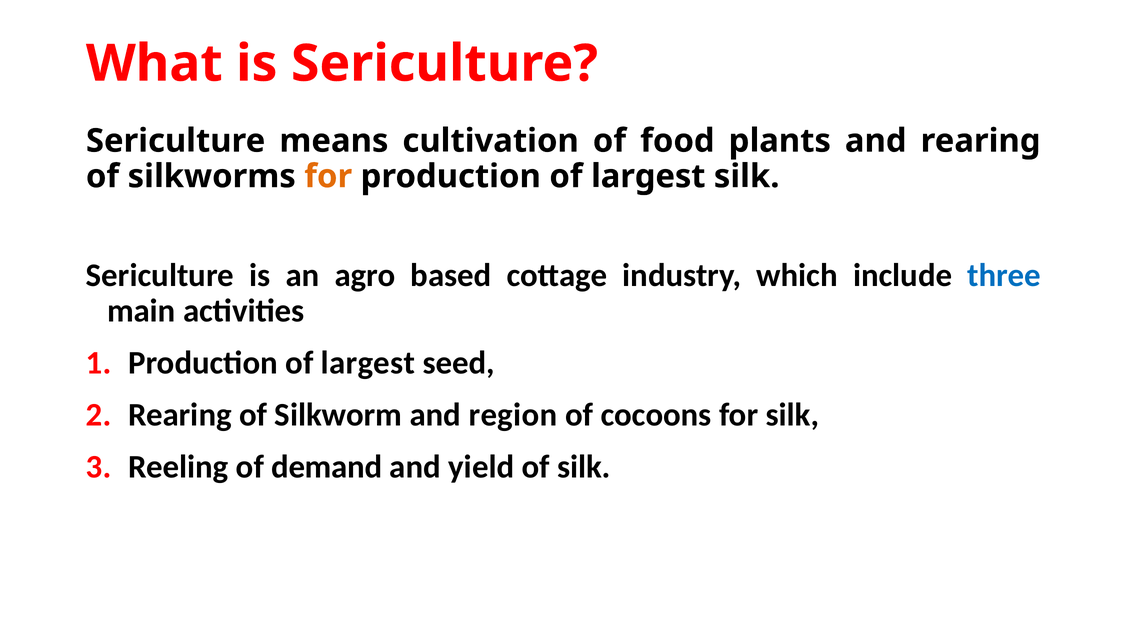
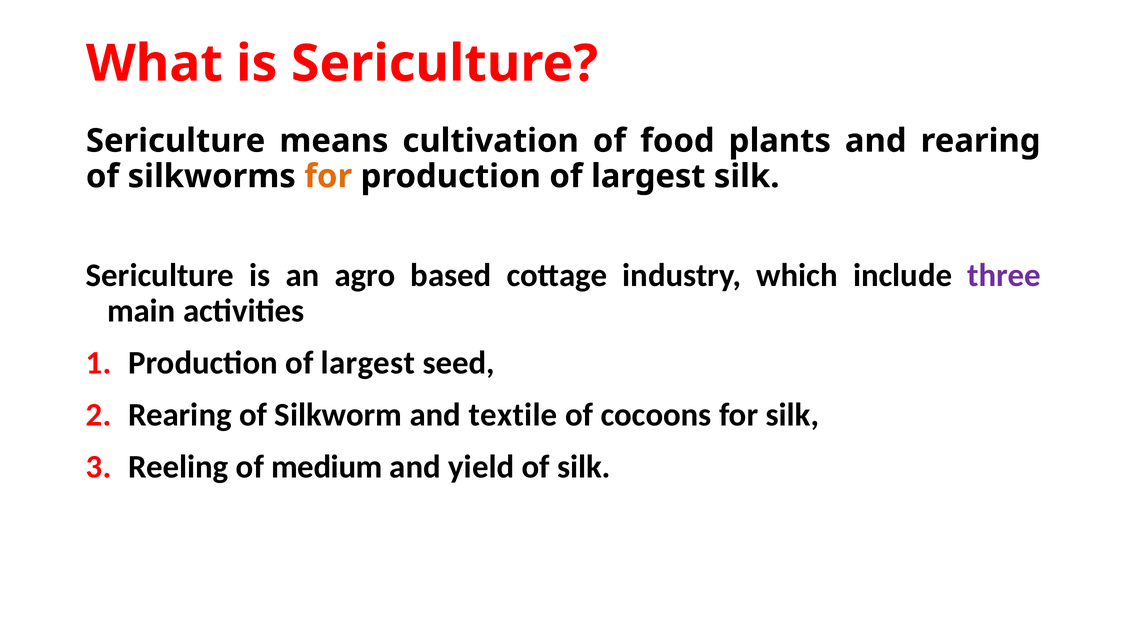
three colour: blue -> purple (1004, 276)
region: region -> textile (513, 415)
demand: demand -> medium (327, 467)
